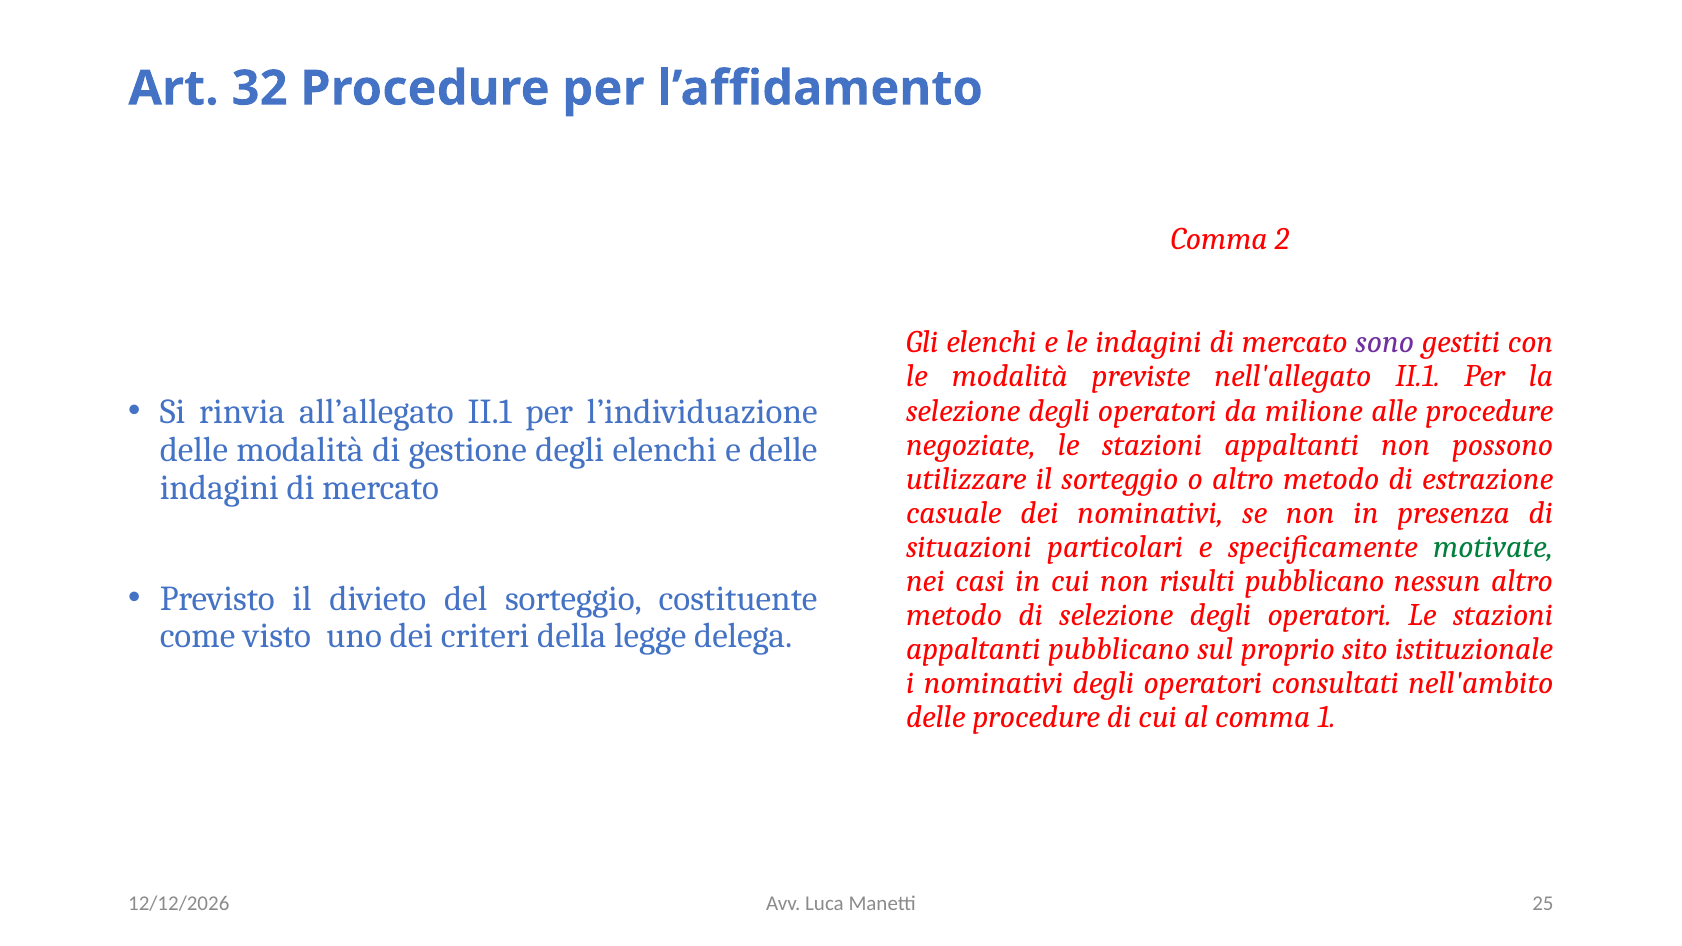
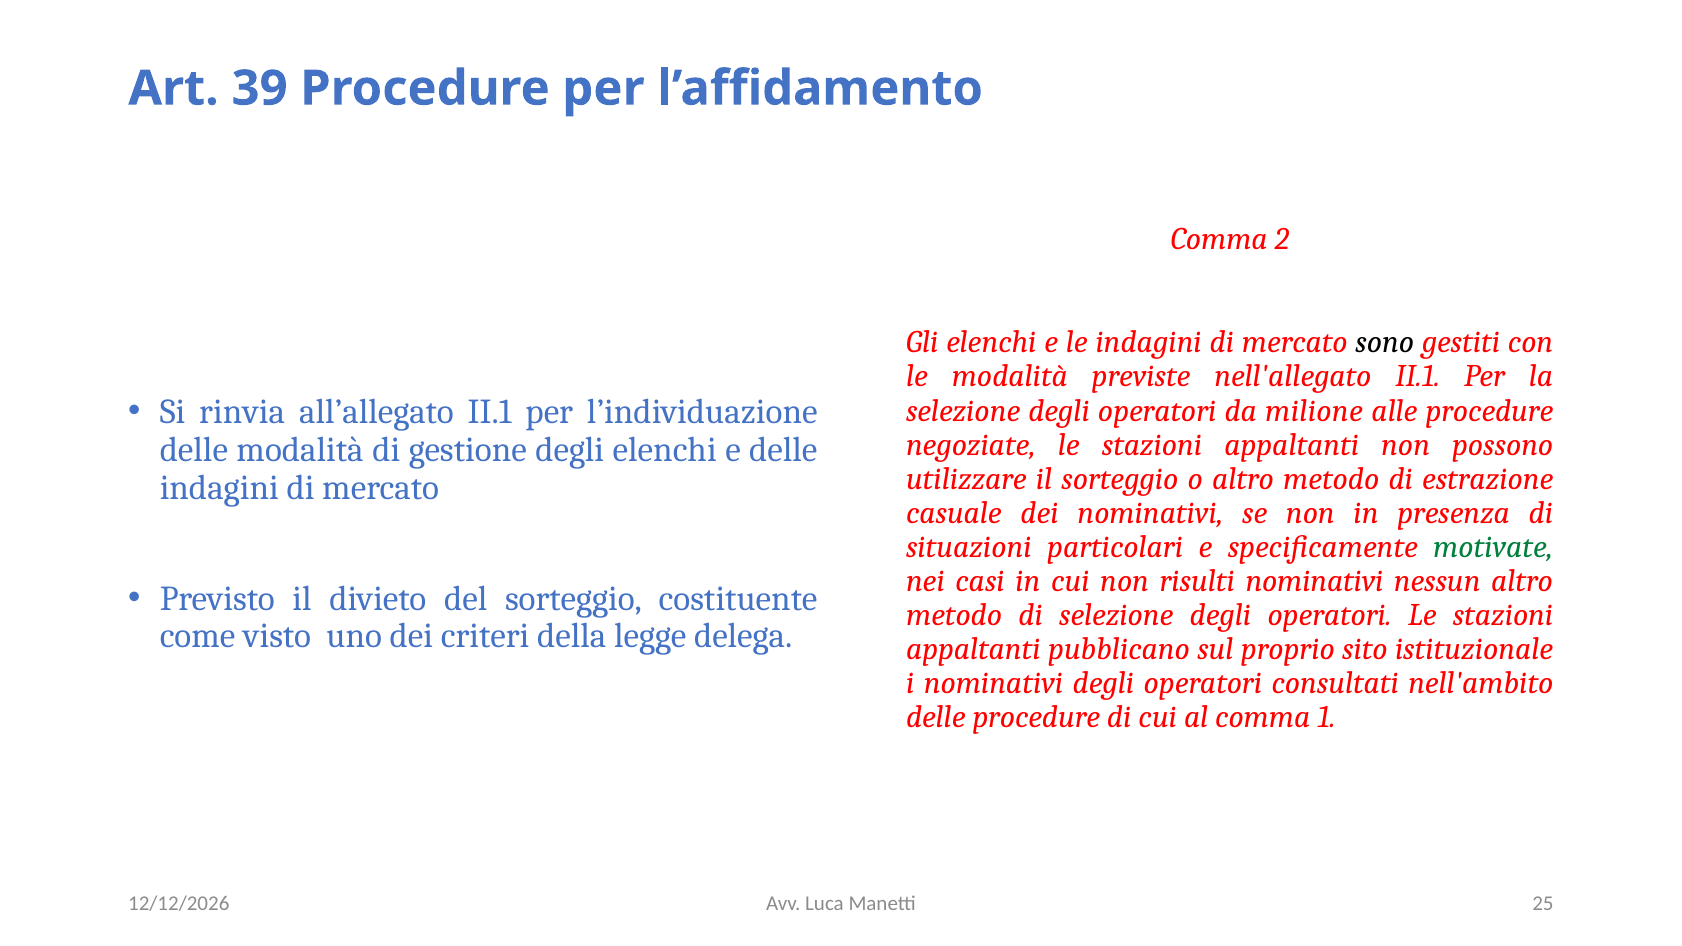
32: 32 -> 39 (260, 89)
sono colour: purple -> black (1385, 343)
risulti pubblicano: pubblicano -> nominativi (1315, 581)
